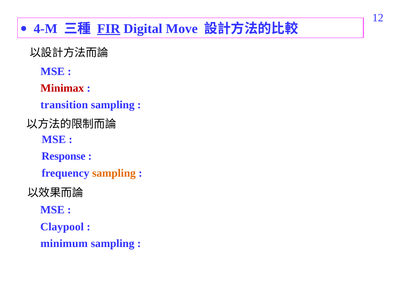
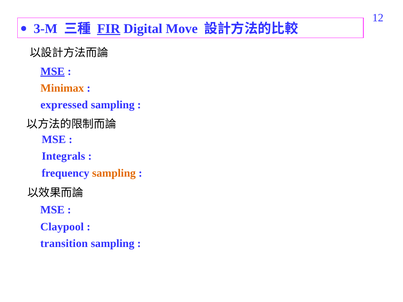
4-M: 4-M -> 3-M (46, 29)
MSE underline: none -> present (53, 71)
Minimax colour: red -> orange (62, 88)
transition: transition -> expressed (64, 105)
Response: Response -> Integrals (63, 156)
minimum: minimum -> transition (64, 244)
